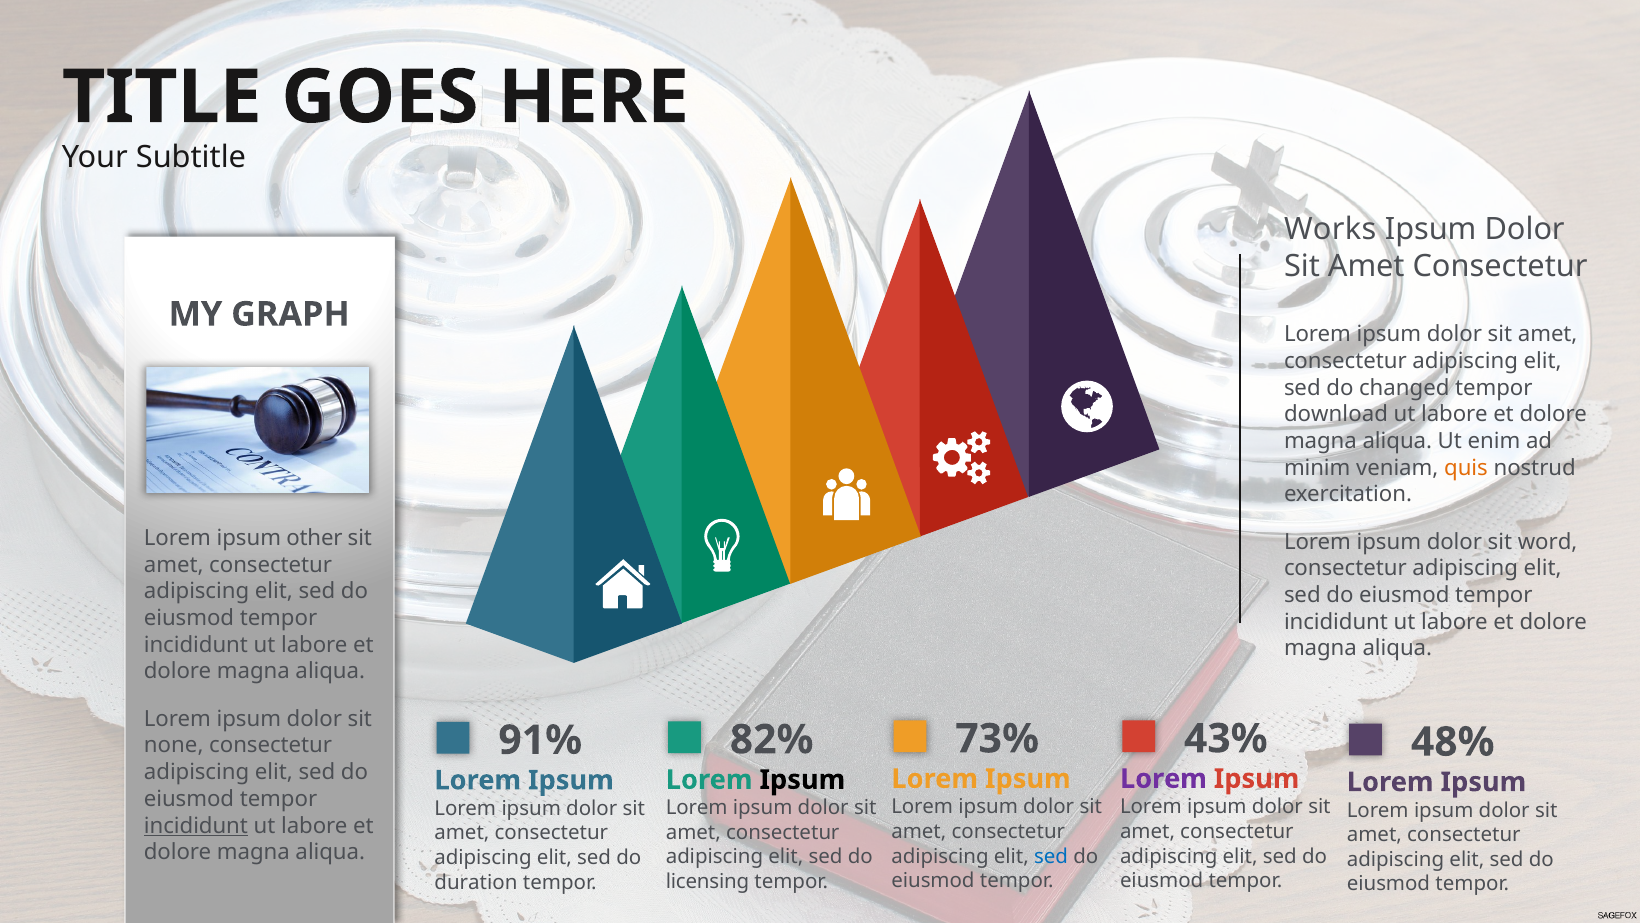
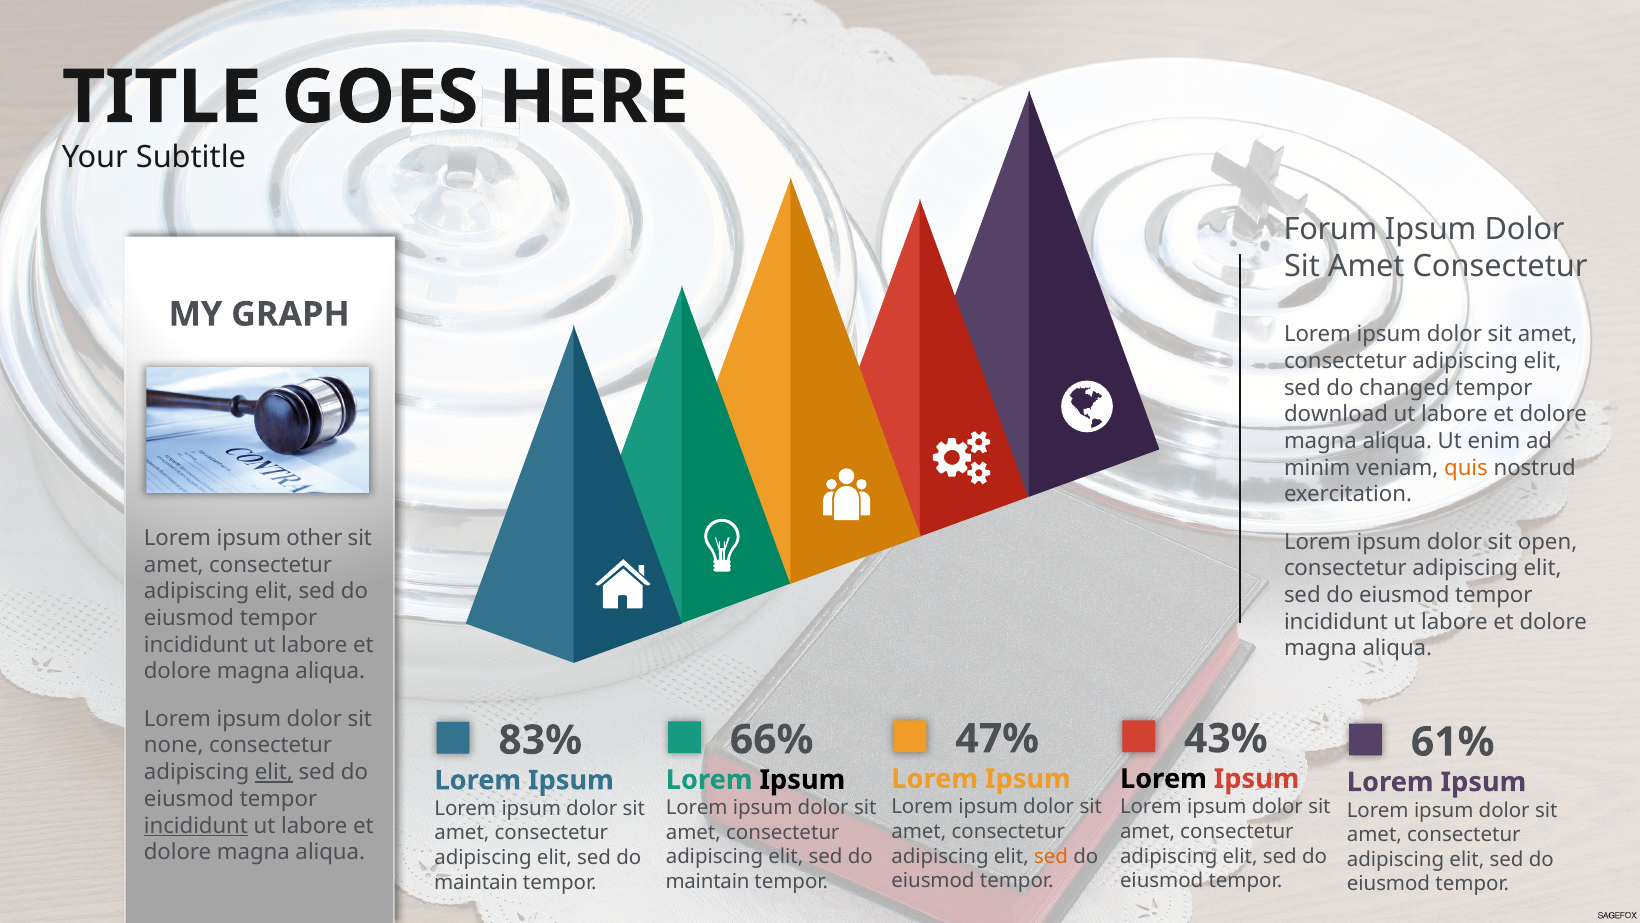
Works: Works -> Forum (1331, 229)
word: word -> open (1548, 541)
73%: 73% -> 47% (997, 738)
82%: 82% -> 66% (772, 739)
91%: 91% -> 83% (540, 740)
48%: 48% -> 61% (1453, 742)
elit underline: none -> present (274, 772)
Lorem colour: purple -> black (1163, 778)
sed colour: blue -> orange (1051, 856)
licensing: licensing -> maintain (708, 881)
duration: duration -> maintain (476, 882)
